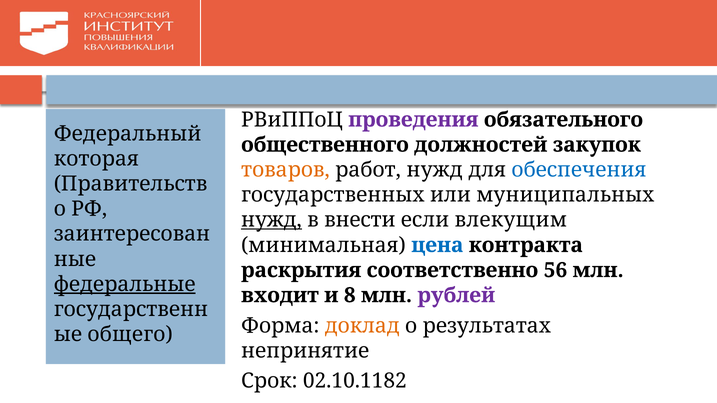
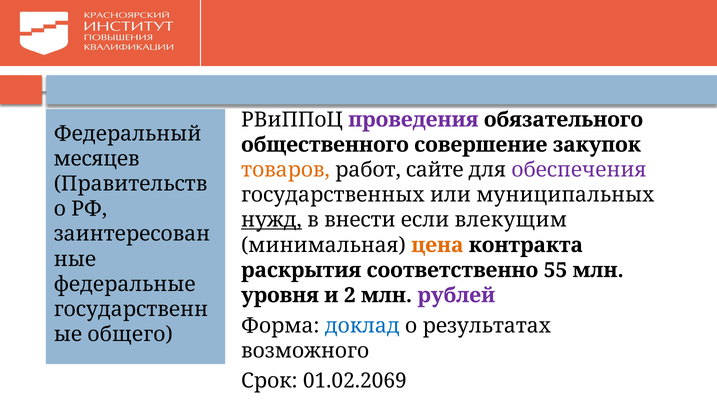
должностей: должностей -> совершение (481, 145)
которая: которая -> месяцев (97, 159)
работ нужд: нужд -> сайте (435, 170)
обеспечения colour: blue -> purple (579, 170)
цена colour: blue -> orange (437, 245)
56: 56 -> 55 (555, 270)
федеральные underline: present -> none (125, 284)
входит: входит -> уровня (280, 296)
8: 8 -> 2 (350, 296)
доклад colour: orange -> blue (362, 326)
непринятие: непринятие -> возможного (305, 351)
02.10.1182: 02.10.1182 -> 01.02.2069 (355, 381)
